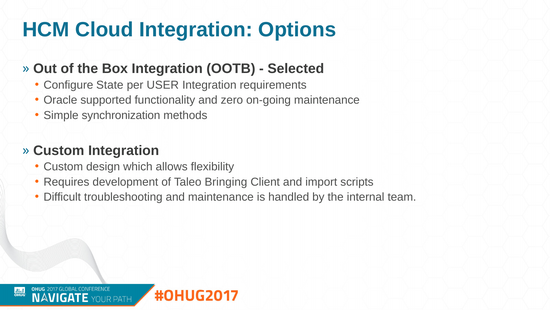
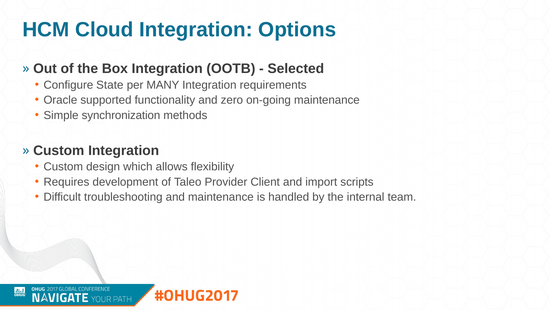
USER: USER -> MANY (163, 85)
Bringing: Bringing -> Provider (226, 182)
